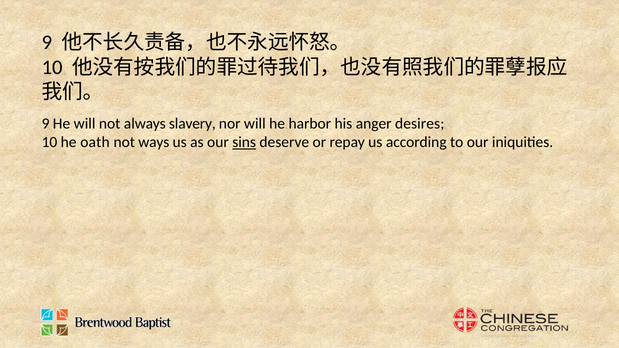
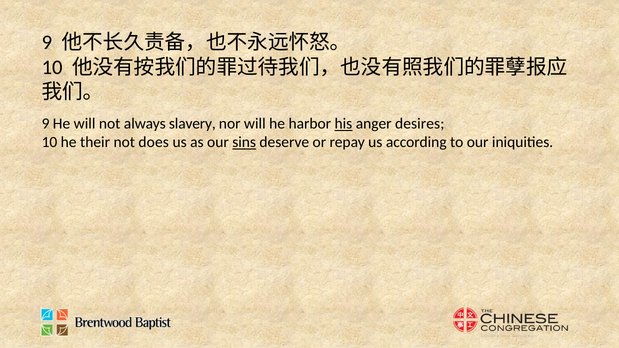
his underline: none -> present (343, 124)
oath: oath -> their (95, 142)
ways: ways -> does (154, 142)
